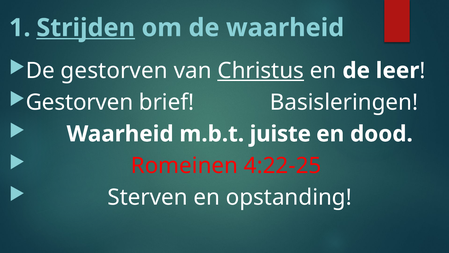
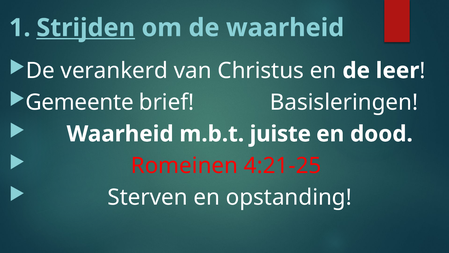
De gestorven: gestorven -> verankerd (114, 71)
Christus underline: present -> none (261, 71)
Gestorven: Gestorven -> Gemeente (80, 102)
4:22-25: 4:22-25 -> 4:21-25 (283, 165)
